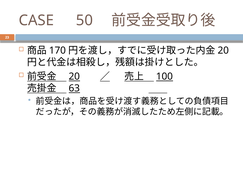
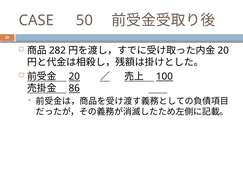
170: 170 -> 282 (58, 50)
63: 63 -> 86 (74, 88)
